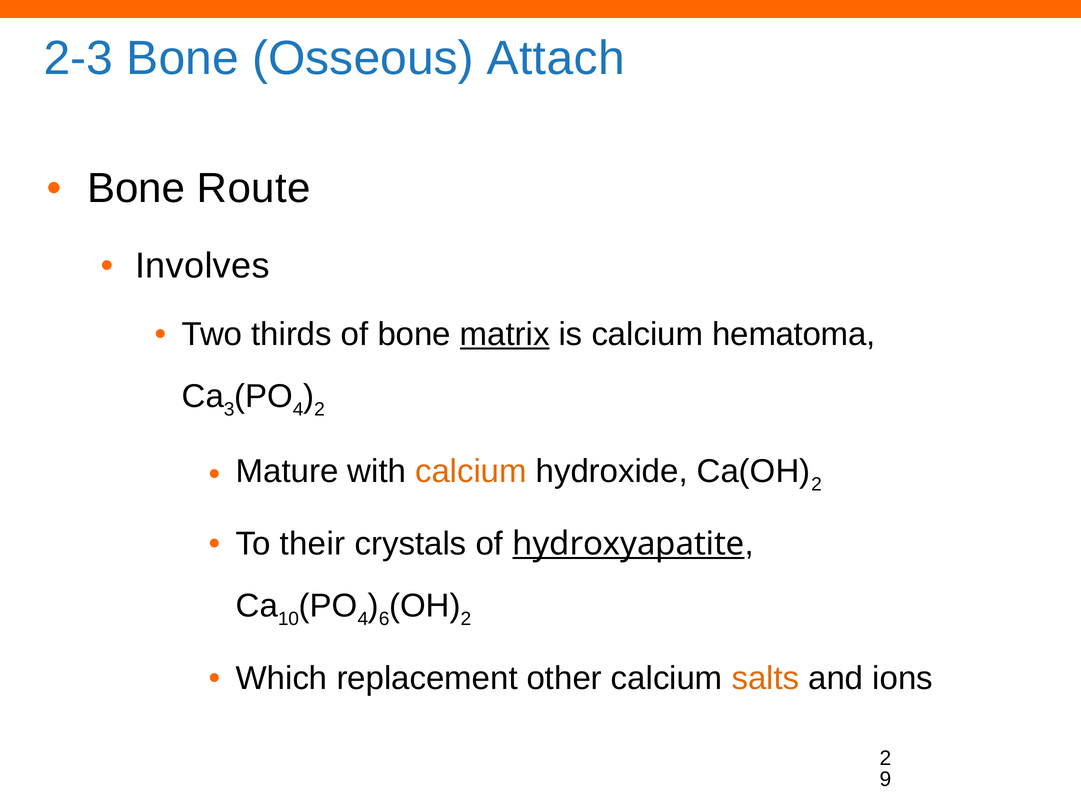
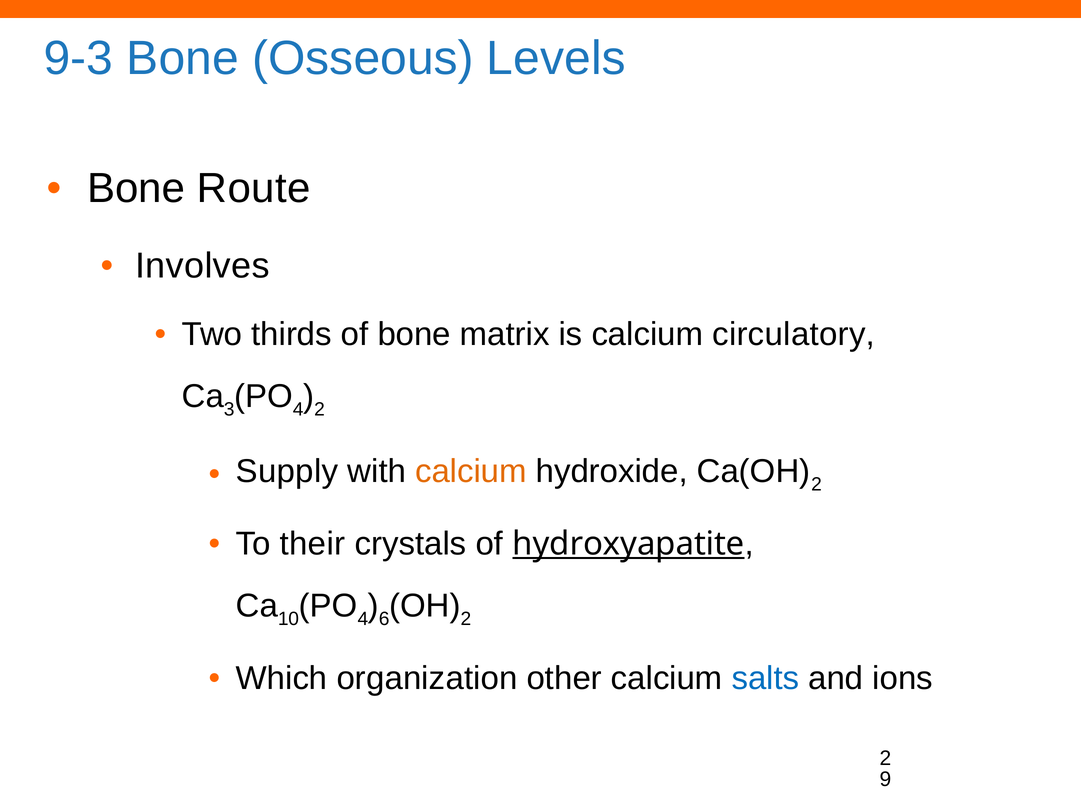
2-3: 2-3 -> 9-3 (78, 58)
Attach: Attach -> Levels (556, 58)
matrix underline: present -> none (505, 334)
hematoma: hematoma -> circulatory (794, 334)
Mature: Mature -> Supply (287, 471)
replacement: replacement -> organization (427, 678)
salts colour: orange -> blue (766, 678)
